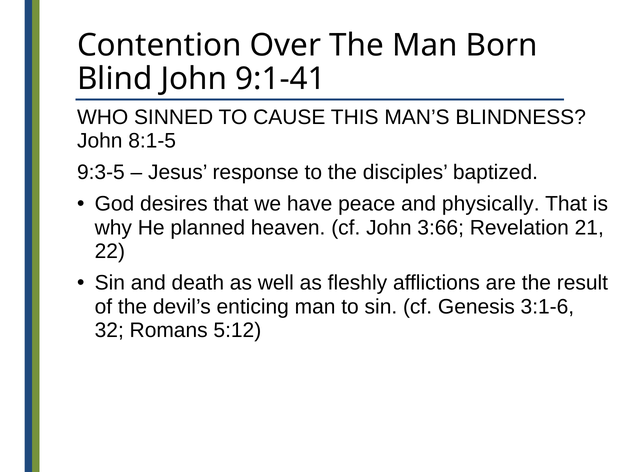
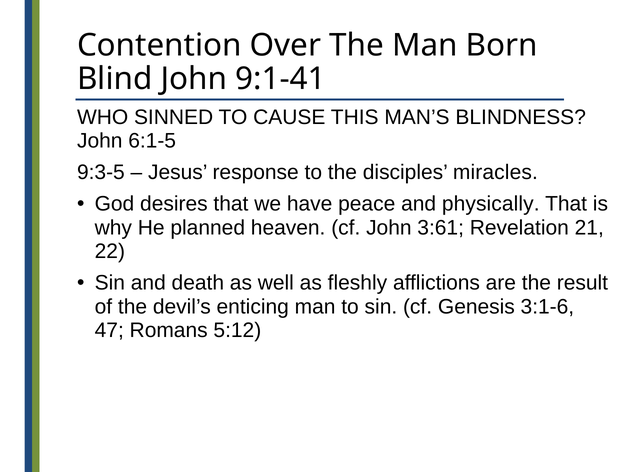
8:1-5: 8:1-5 -> 6:1-5 (152, 141)
baptized: baptized -> miracles (495, 172)
3:66: 3:66 -> 3:61 (441, 228)
32: 32 -> 47 (109, 330)
